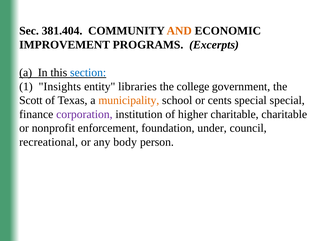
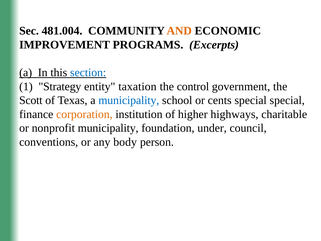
381.404: 381.404 -> 481.004 (62, 31)
Insights: Insights -> Strategy (60, 86)
libraries: libraries -> taxation (137, 86)
college: college -> control (193, 86)
municipality colour: orange -> blue (129, 100)
corporation colour: purple -> orange (84, 114)
higher charitable: charitable -> highways (234, 114)
nonprofit enforcement: enforcement -> municipality (108, 128)
recreational: recreational -> conventions (49, 142)
